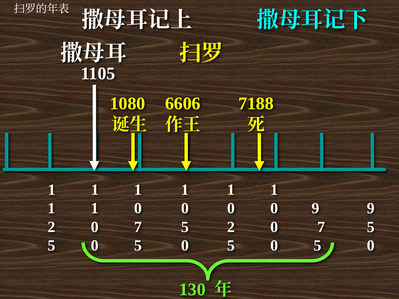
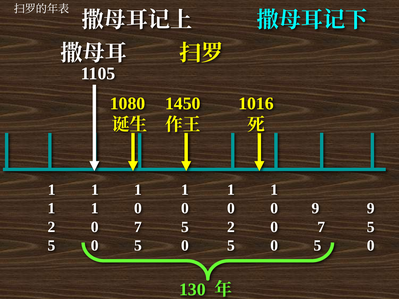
6606: 6606 -> 1450 (183, 104)
7188: 7188 -> 1016 (256, 104)
